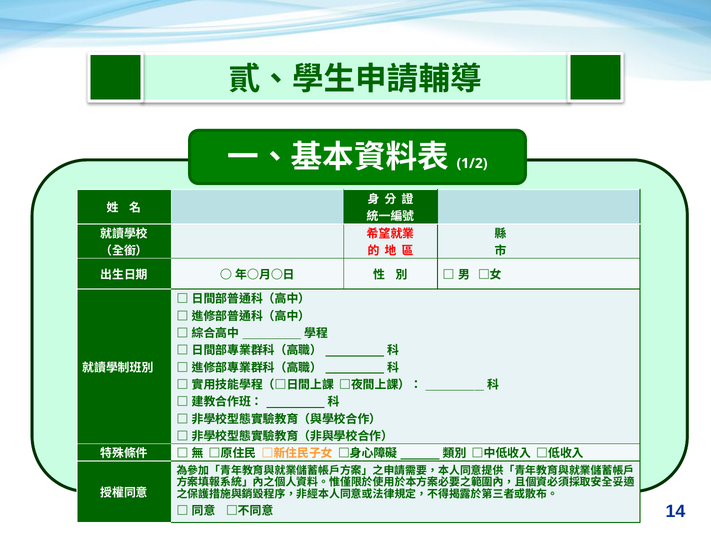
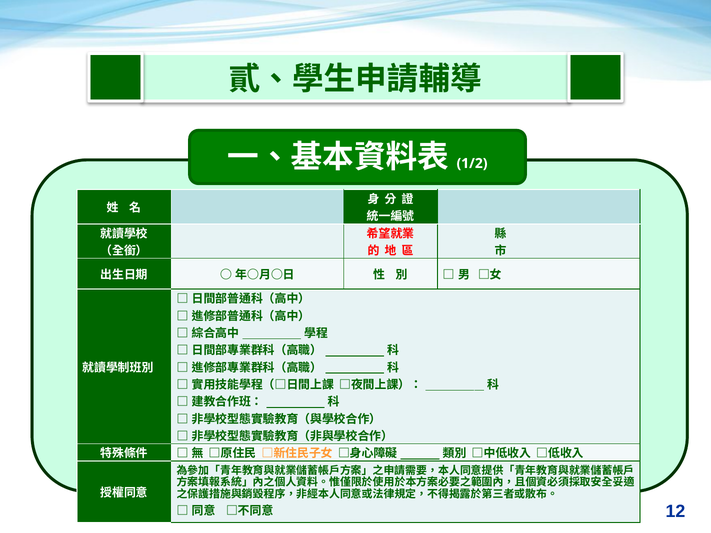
14: 14 -> 12 (675, 512)
